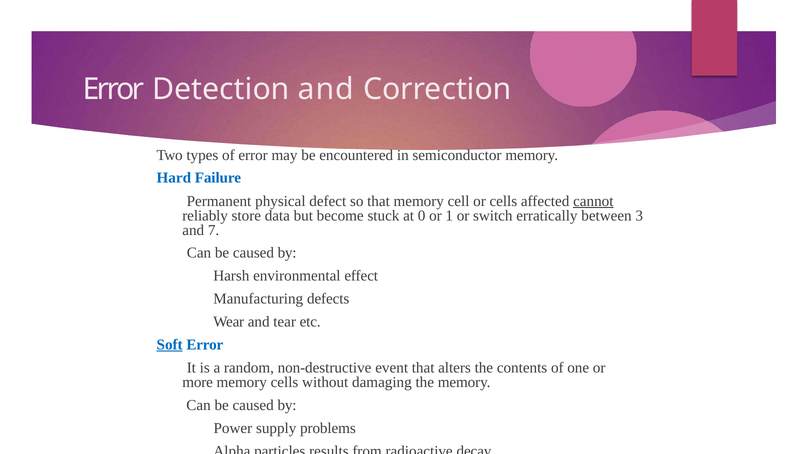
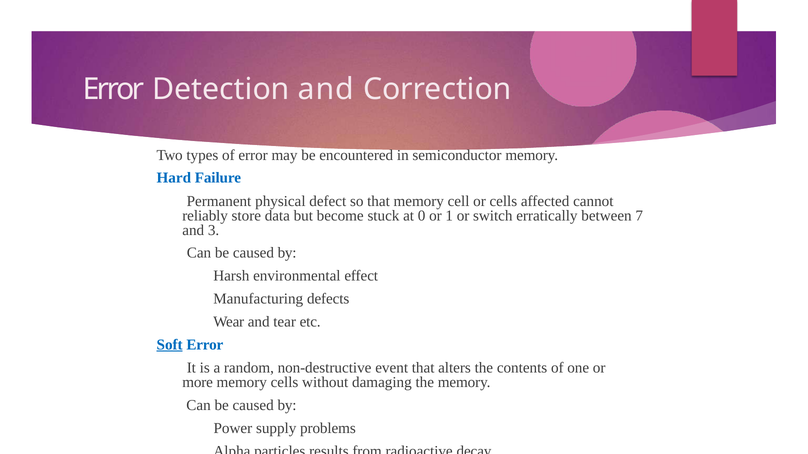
cannot underline: present -> none (593, 201)
3: 3 -> 7 (639, 216)
7: 7 -> 3 (214, 230)
